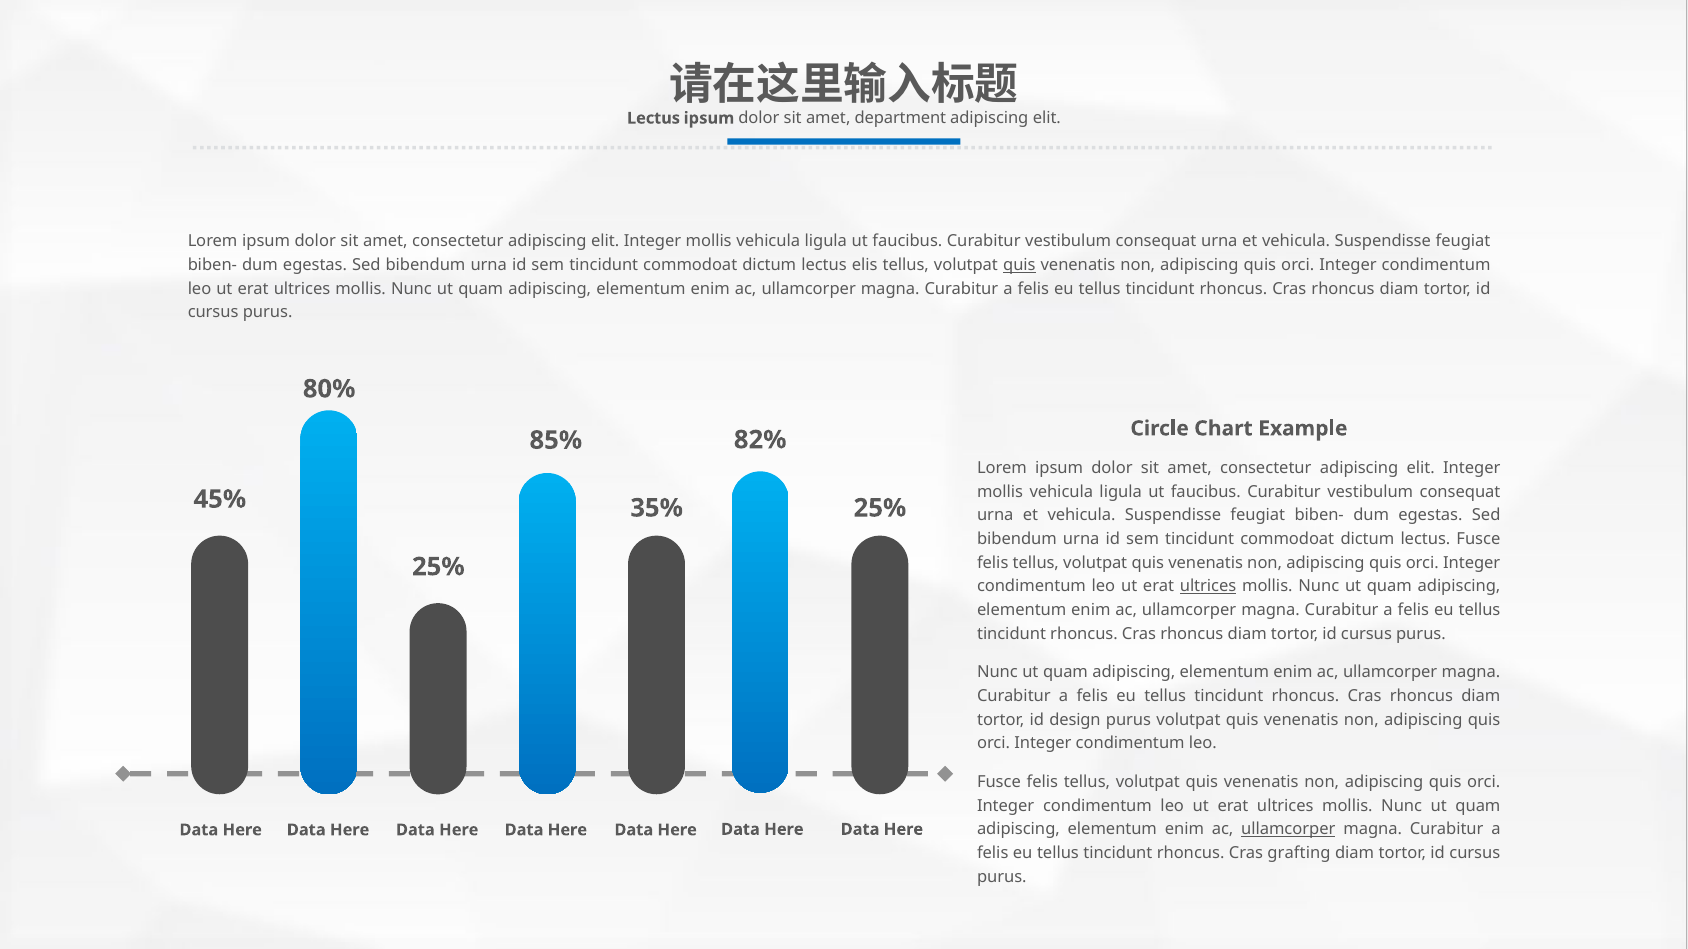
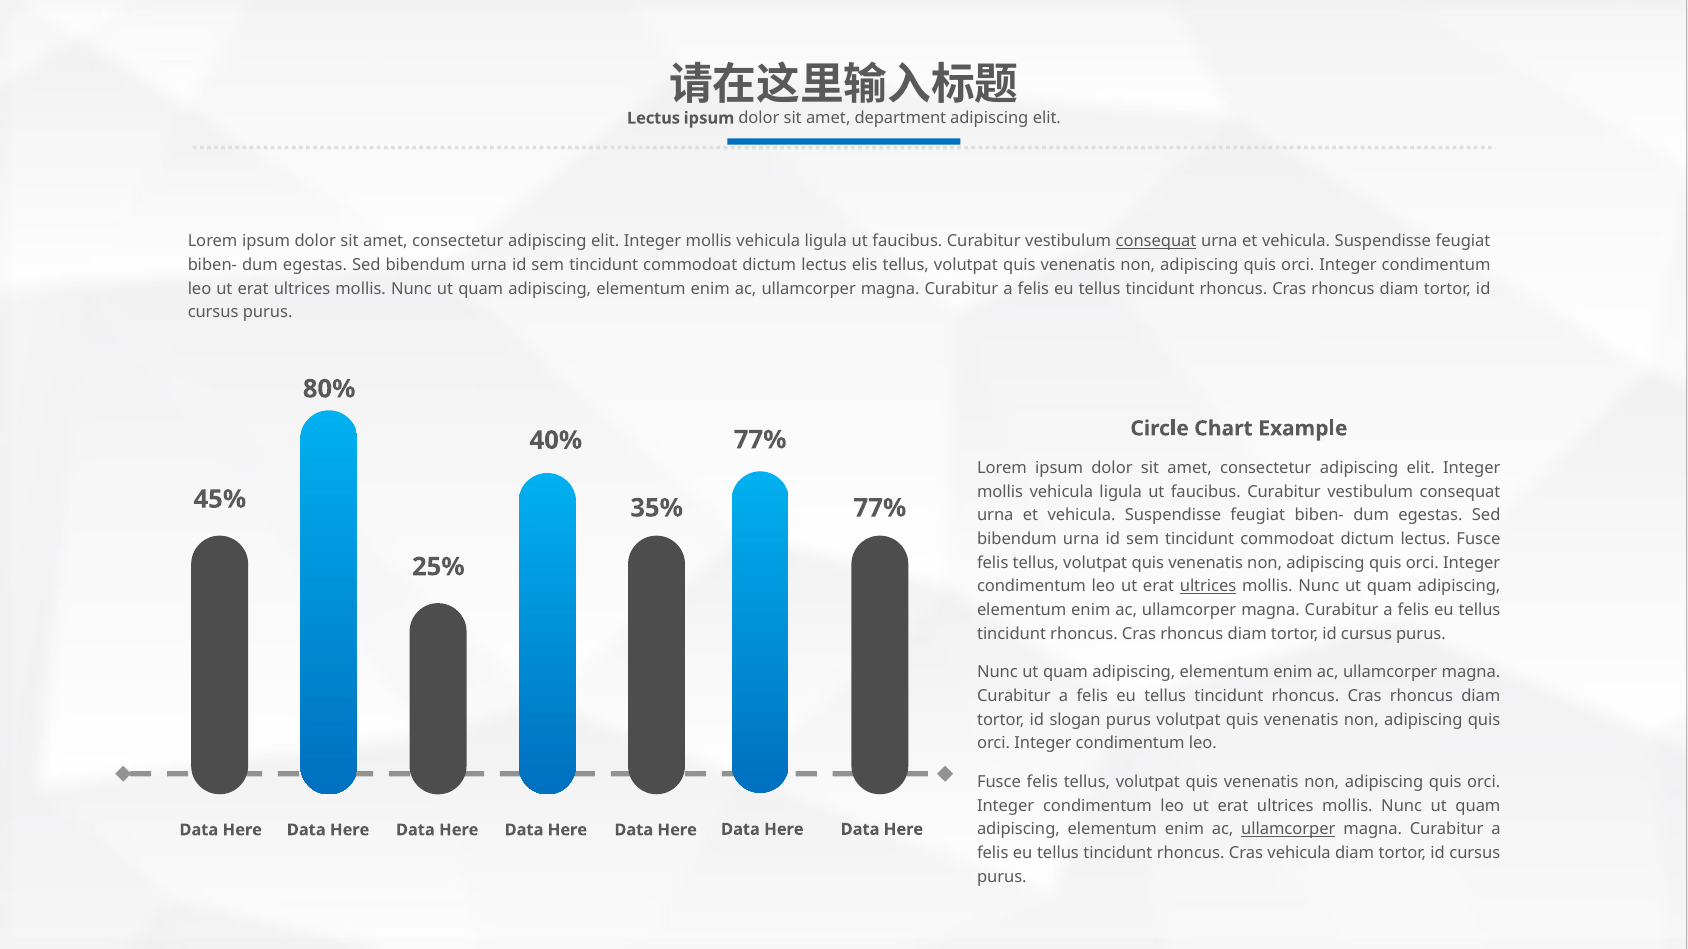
consequat underline: none -> present (1156, 242)
quis underline: present -> none (1019, 265)
82%: 82% -> 77% (760, 440)
85%: 85% -> 40% (556, 440)
25%: 25% -> 77% (880, 508)
design: design -> slogan (1075, 720)
Cras grafting: grafting -> vehicula (1299, 853)
